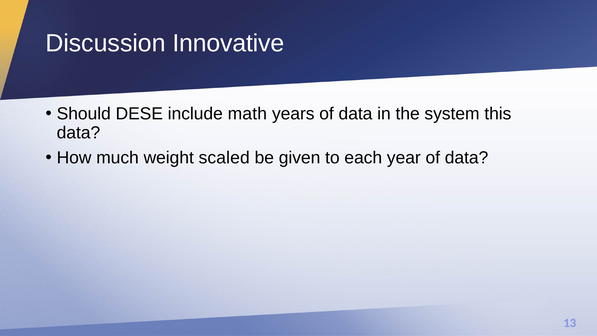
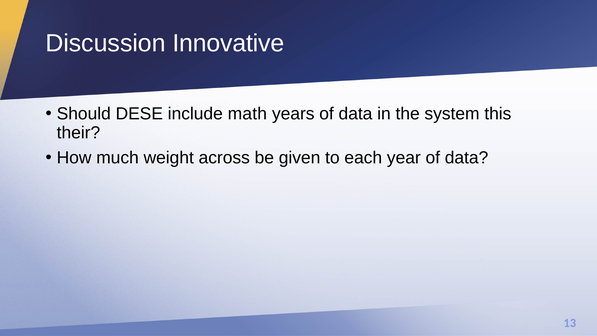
data: data -> their (78, 133)
scaled: scaled -> across (224, 158)
